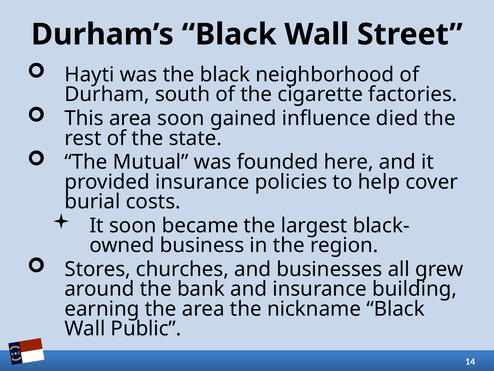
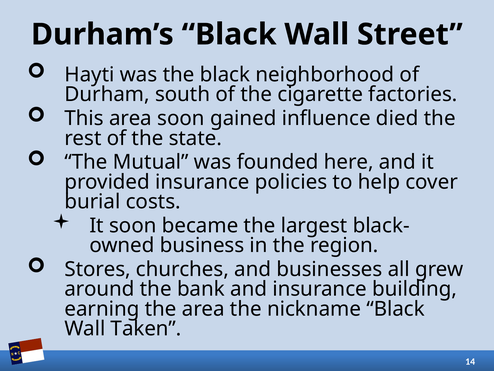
Public: Public -> Taken (146, 328)
